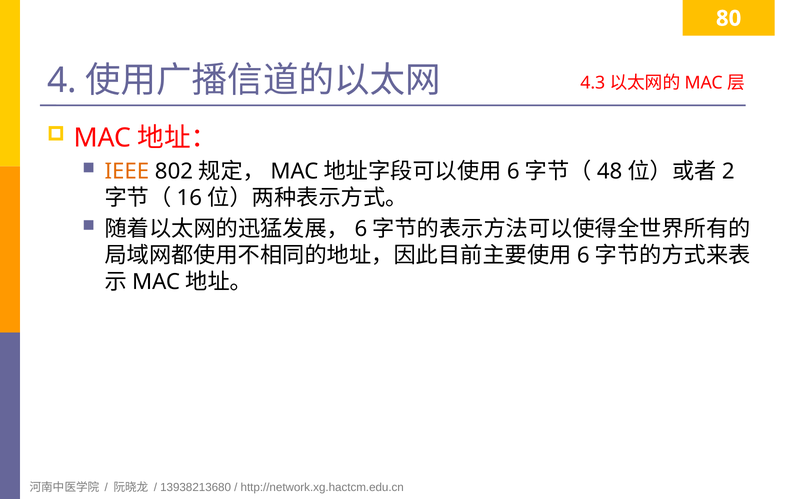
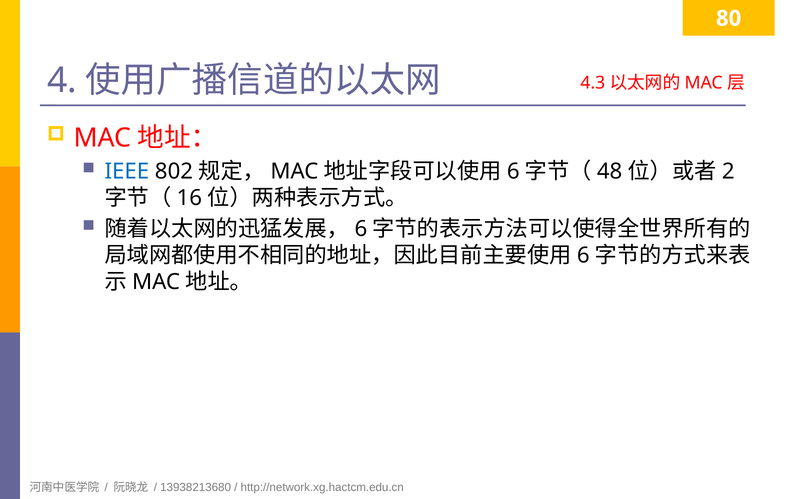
IEEE colour: orange -> blue (127, 171)
